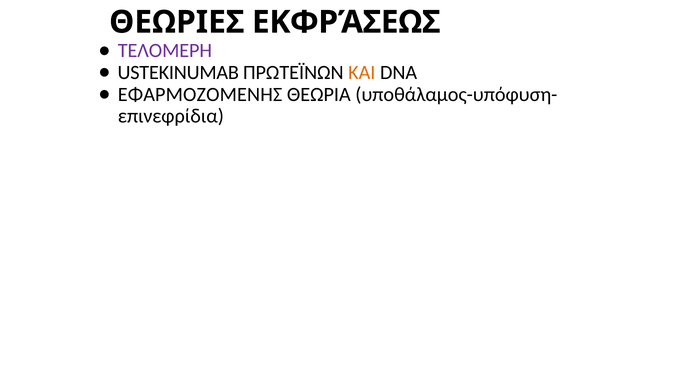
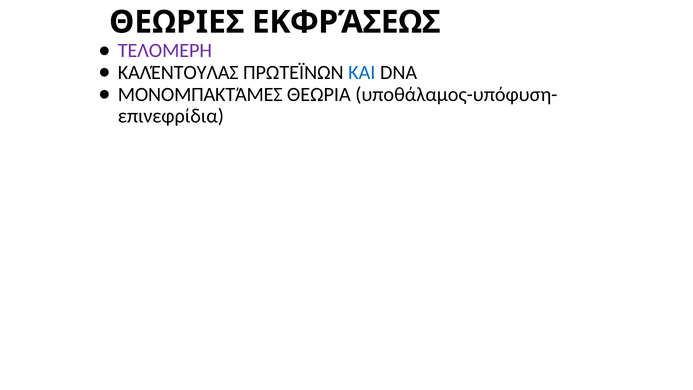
USTEKINUMAB: USTEKINUMAB -> ΚΑΛΈΝΤΟΥΛΑΣ (178, 72)
ΚΑΙ colour: orange -> blue (362, 72)
ΕΦΑΡΜΟΖΟΜΕΝΗΣ: ΕΦΑΡΜΟΖΟΜΕΝΗΣ -> ΜΟΝΟΜΠΑΚΤΆΜΕΣ (200, 94)
